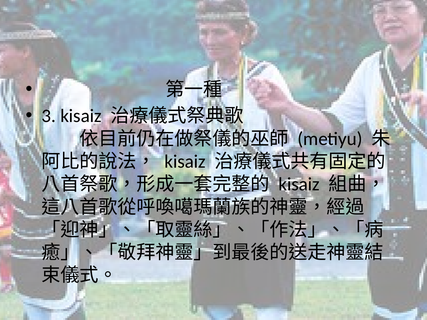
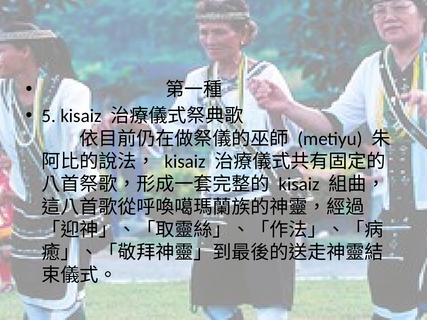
3: 3 -> 5 (49, 116)
